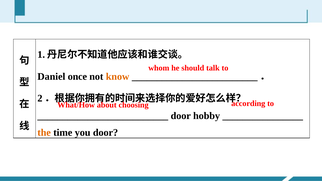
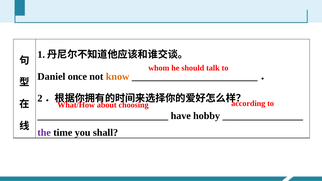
door: door -> have (181, 116)
the colour: orange -> purple (44, 133)
you door: door -> shall (106, 133)
